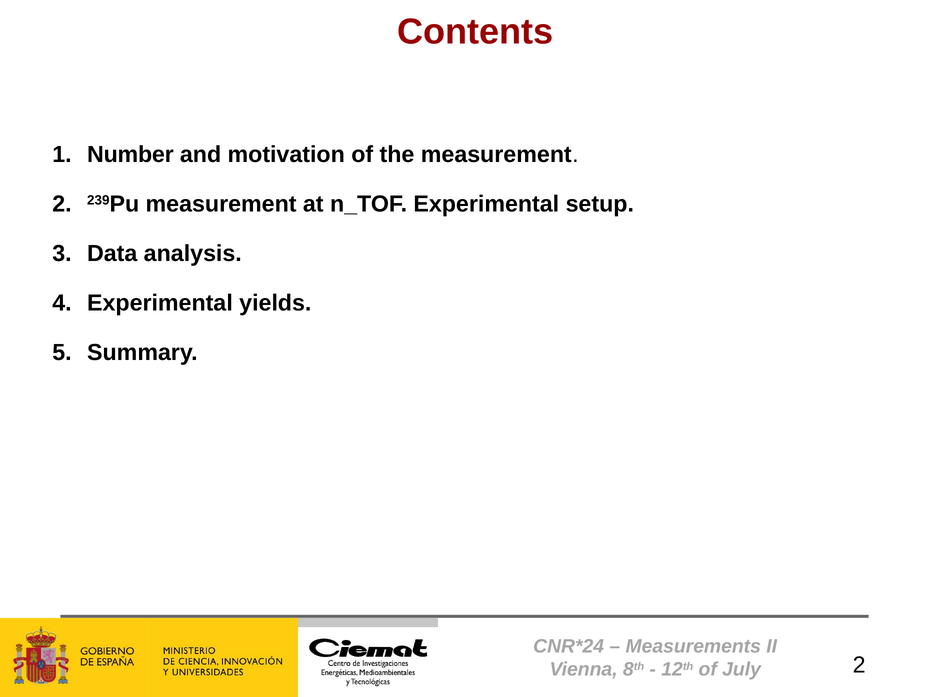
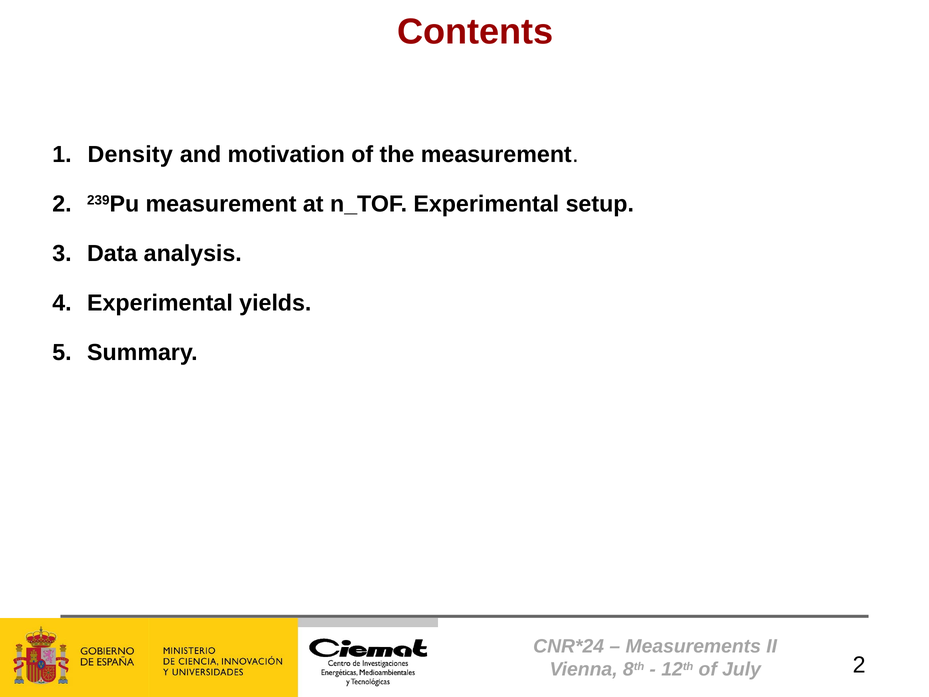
Number: Number -> Density (130, 154)
